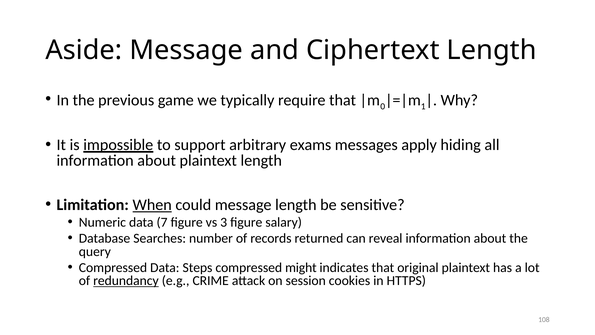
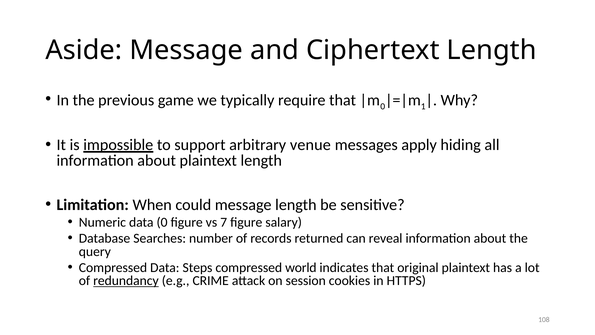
exams: exams -> venue (310, 145)
When underline: present -> none (152, 205)
data 7: 7 -> 0 (162, 222)
3: 3 -> 7 (224, 222)
might: might -> world (301, 267)
